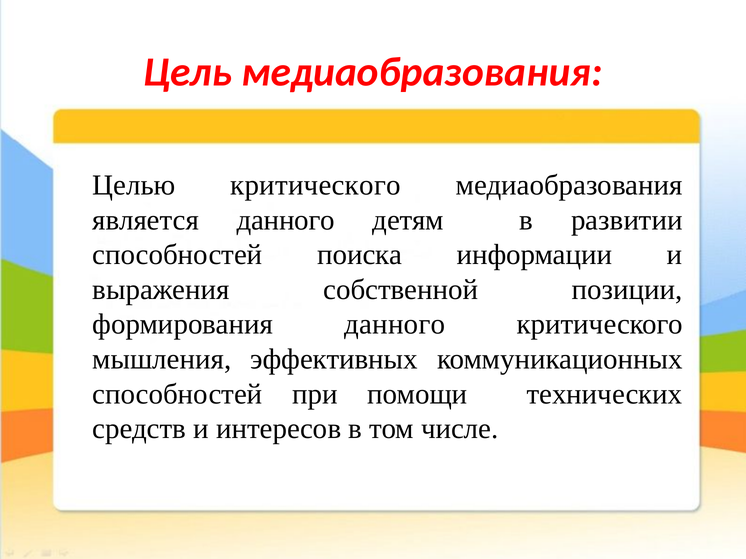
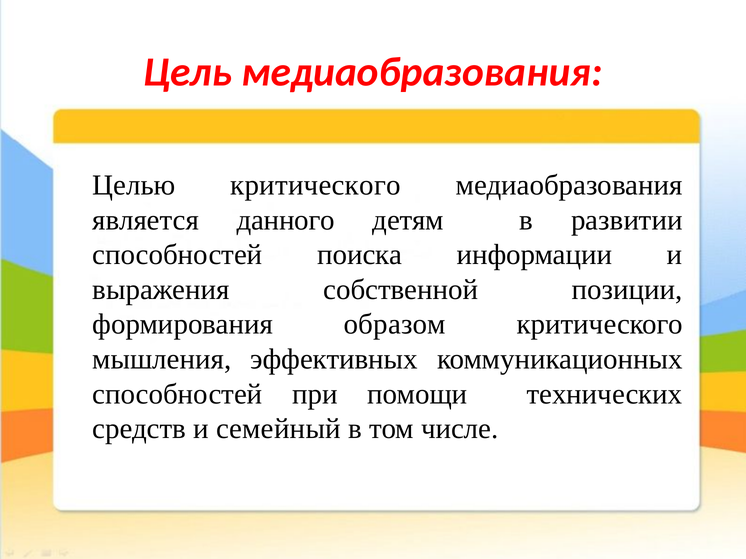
формирования данного: данного -> образом (395, 325)
интересов: интересов -> семейный (279, 429)
